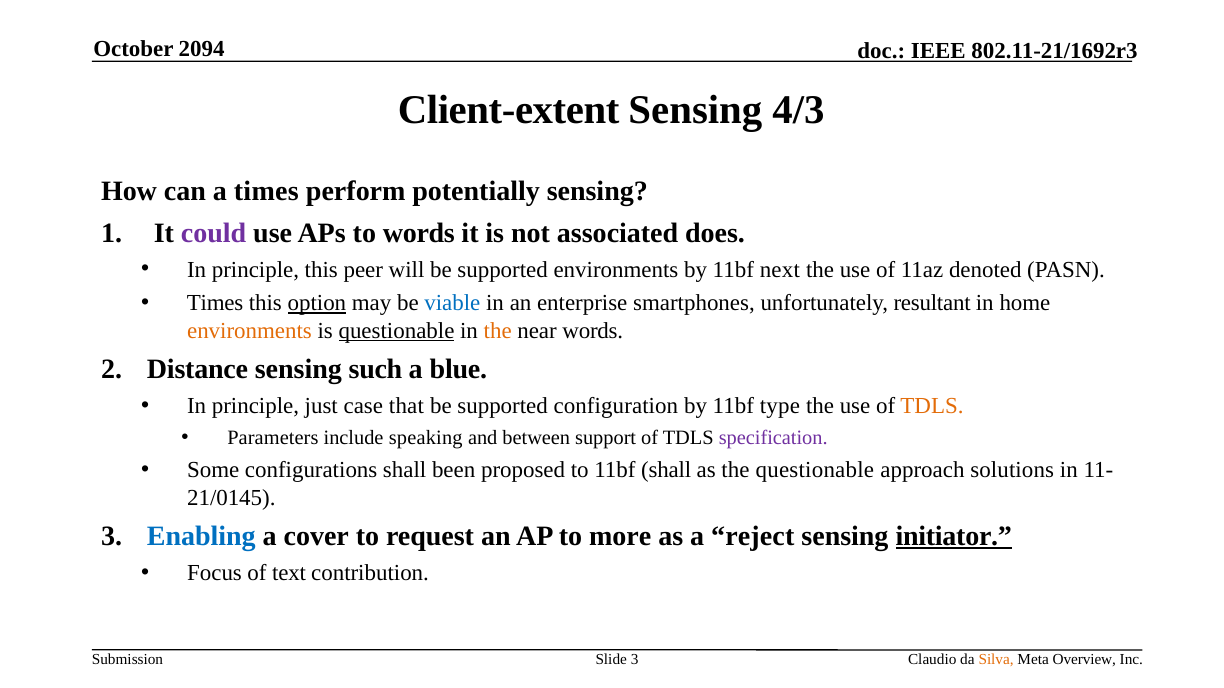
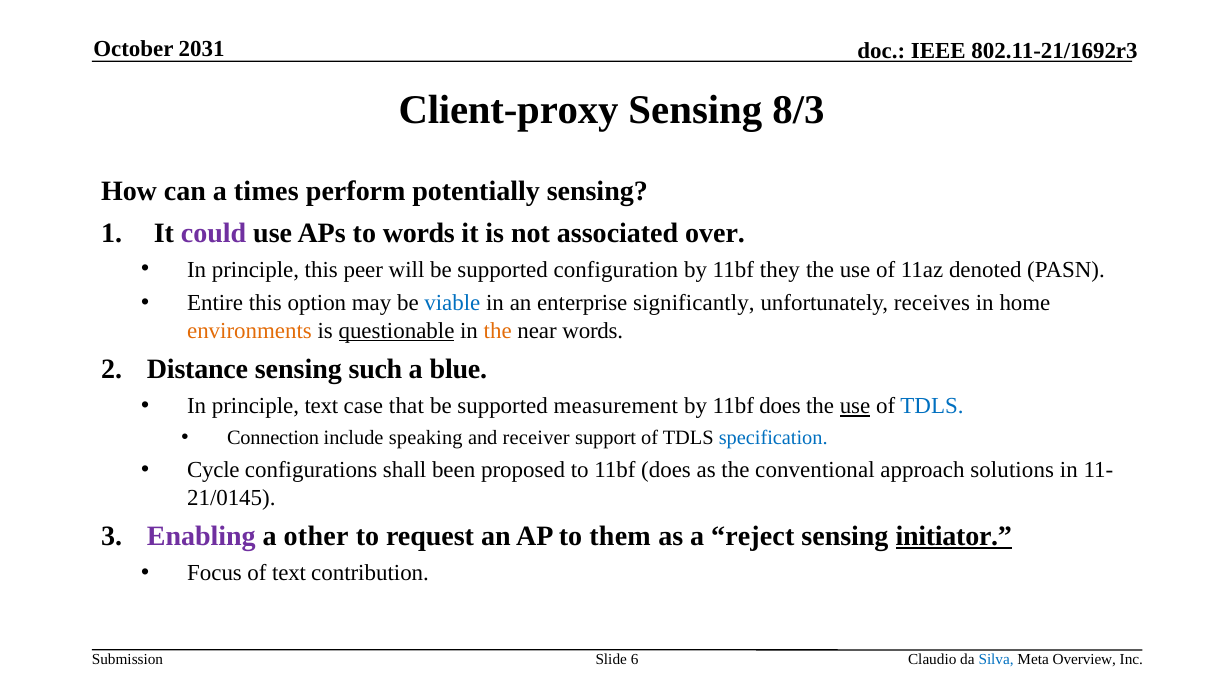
2094: 2094 -> 2031 (202, 49)
Client-extent: Client-extent -> Client-proxy (509, 110)
4/3: 4/3 -> 8/3 (799, 110)
does: does -> over (715, 233)
supported environments: environments -> configuration (616, 270)
next: next -> they (780, 270)
Times: Times -> Entire (215, 304)
option underline: present -> none (317, 304)
smartphones: smartphones -> significantly (694, 304)
resultant: resultant -> receives (932, 304)
principle just: just -> text (321, 406)
configuration: configuration -> measurement (616, 406)
by 11bf type: type -> does (780, 406)
use underline: none -> present (855, 406)
TDLS colour: orange -> blue (932, 406)
Parameters: Parameters -> Connection (273, 438)
between: between -> receiver (536, 438)
specification colour: purple -> blue (773, 438)
Some: Some -> Cycle (213, 470)
to 11bf shall: shall -> does (666, 470)
the questionable: questionable -> conventional (815, 470)
Enabling colour: blue -> purple (201, 537)
cover: cover -> other (316, 537)
more: more -> them (620, 537)
Slide 3: 3 -> 6 (635, 660)
Silva colour: orange -> blue (996, 660)
